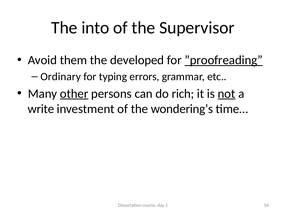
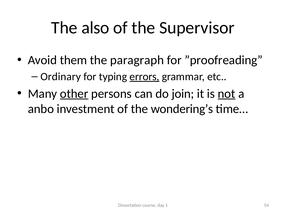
into: into -> also (95, 28)
developed: developed -> paragraph (137, 60)
”proofreading underline: present -> none (224, 60)
errors underline: none -> present (144, 76)
rich: rich -> join (183, 93)
write: write -> anbo (41, 109)
